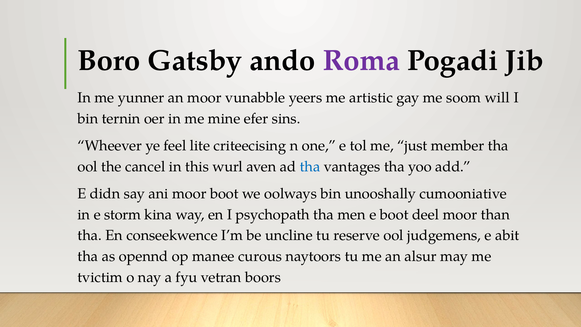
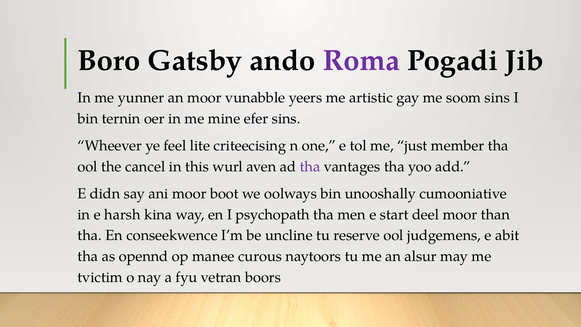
soom will: will -> sins (497, 98)
tha colour: blue -> purple (310, 167)
storm: storm -> harsh (122, 214)
e boot: boot -> start (394, 214)
